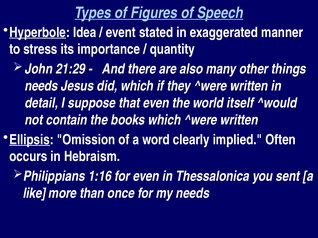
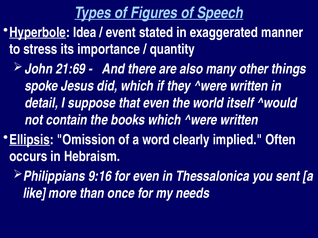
21:29: 21:29 -> 21:69 (71, 69)
needs: needs -> spoke (41, 86)
1:16: 1:16 -> 9:16 (100, 177)
